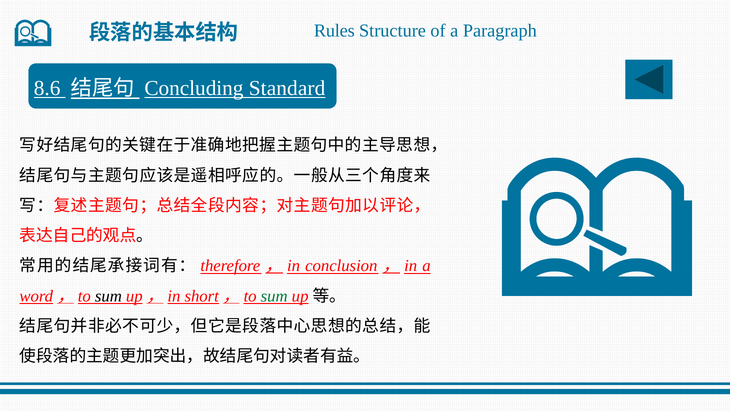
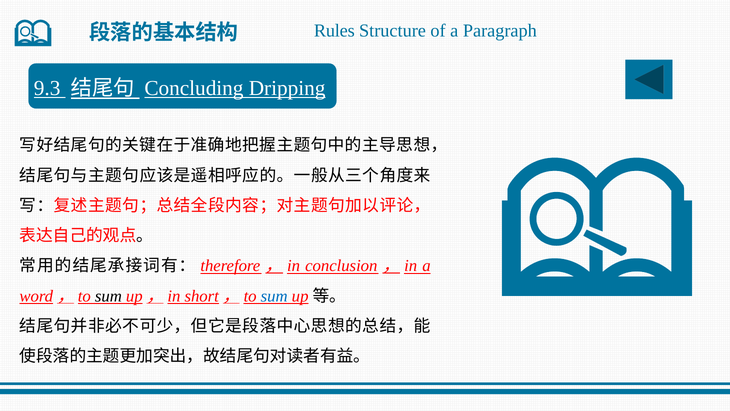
8.6: 8.6 -> 9.3 (47, 88)
Standard: Standard -> Dripping (287, 88)
sum colour: green -> blue (274, 296)
